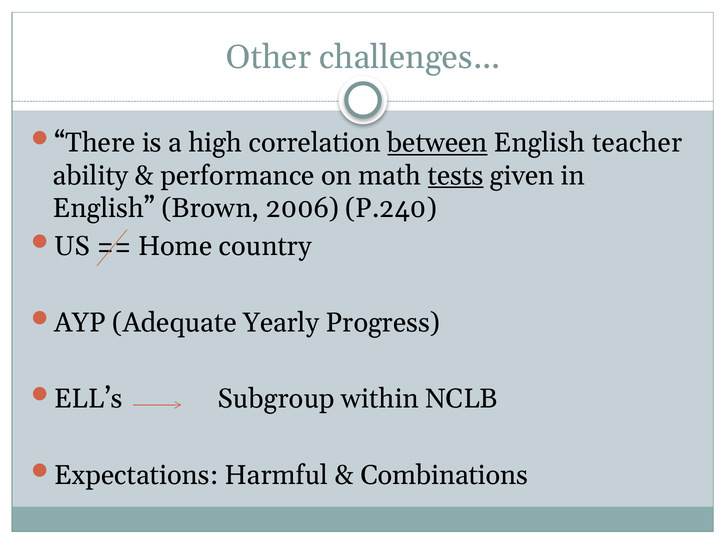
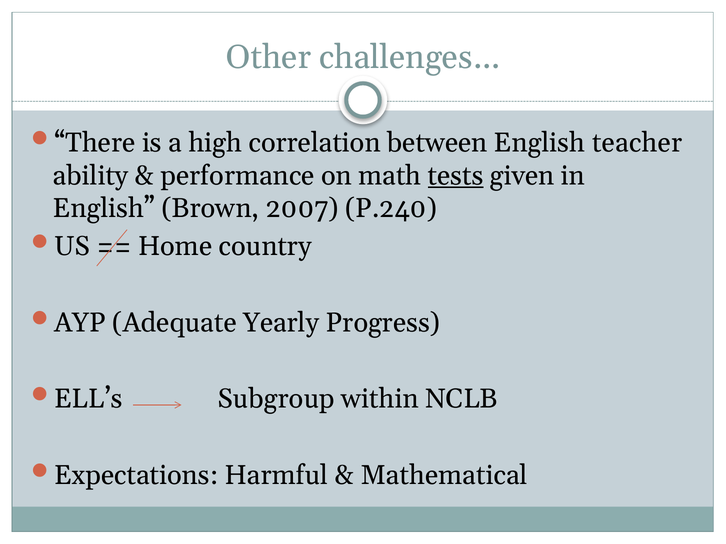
between underline: present -> none (437, 143)
2006: 2006 -> 2007 (302, 208)
Combinations: Combinations -> Mathematical (444, 476)
